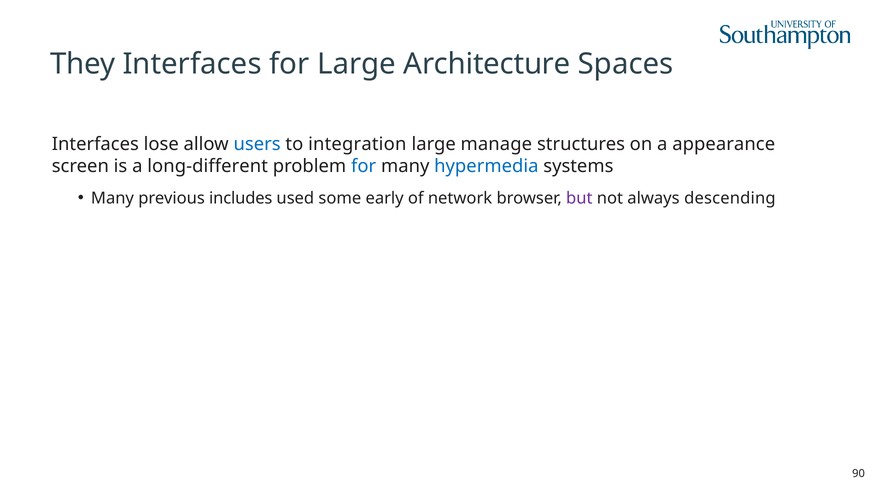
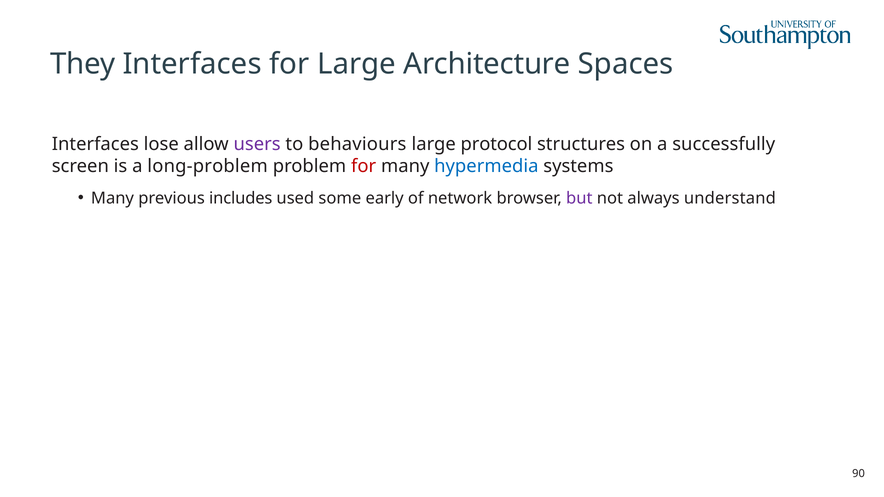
users colour: blue -> purple (257, 144)
integration: integration -> behaviours (357, 144)
manage: manage -> protocol (496, 144)
appearance: appearance -> successfully (724, 144)
long-different: long-different -> long-problem (208, 166)
for colour: blue -> red (364, 166)
descending: descending -> understand (730, 198)
